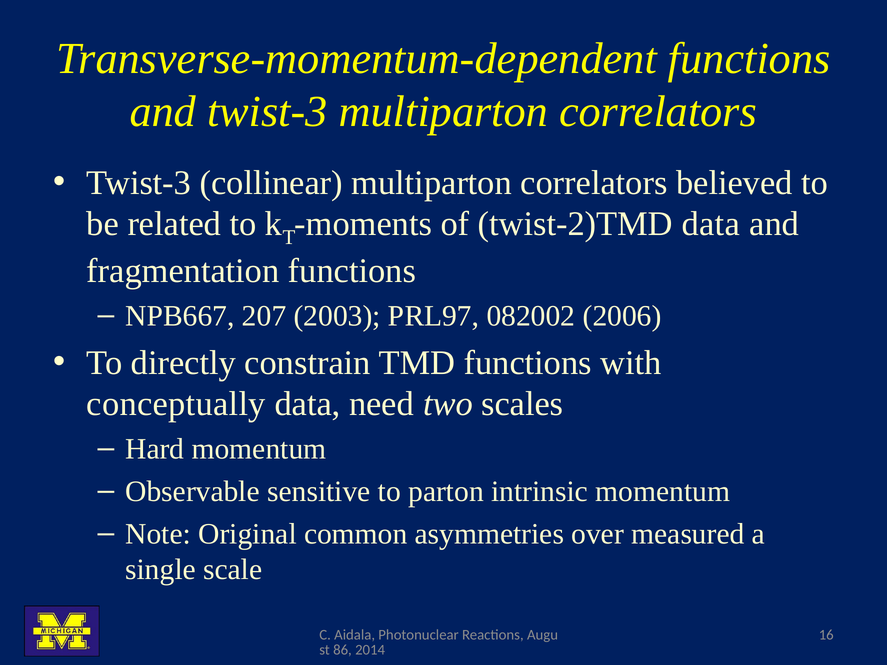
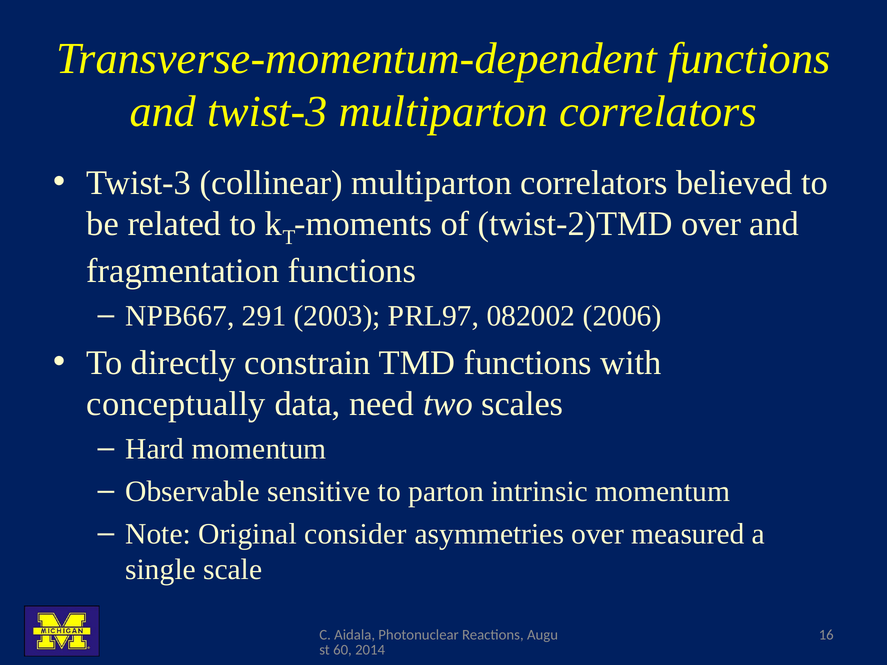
twist-2)TMD data: data -> over (711, 224)
207: 207 -> 291 (264, 316)
common: common -> consider (356, 534)
86: 86 -> 60 (342, 650)
